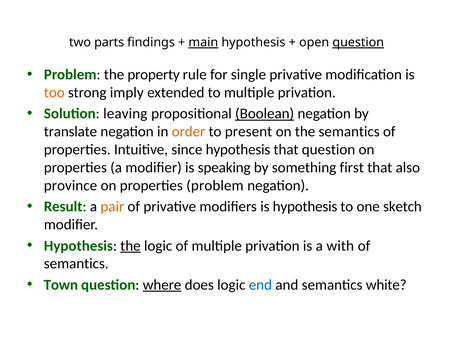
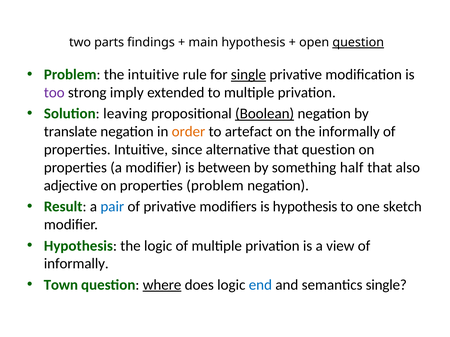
main underline: present -> none (203, 43)
the property: property -> intuitive (153, 75)
single underline: none -> present (248, 75)
too colour: orange -> purple (54, 93)
present: present -> artefact (249, 132)
the semantics: semantics -> informally (349, 132)
since hypothesis: hypothesis -> alternative (238, 150)
speaking: speaking -> between (224, 168)
first: first -> half (352, 168)
province: province -> adjective (71, 186)
pair colour: orange -> blue (112, 207)
the underline: present -> none (130, 246)
with: with -> view (340, 246)
semantics: semantics -> informally (76, 264)
semantics white: white -> single (386, 285)
